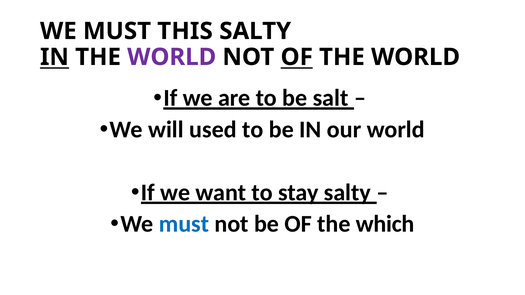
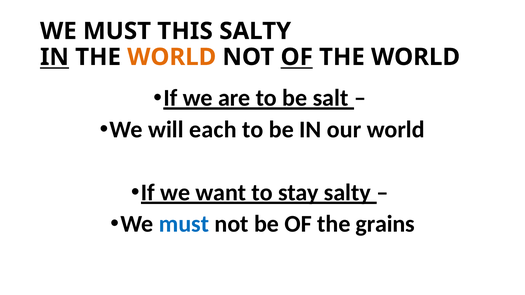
WORLD colour: purple -> orange (172, 57)
used: used -> each (213, 130)
which: which -> grains (385, 224)
